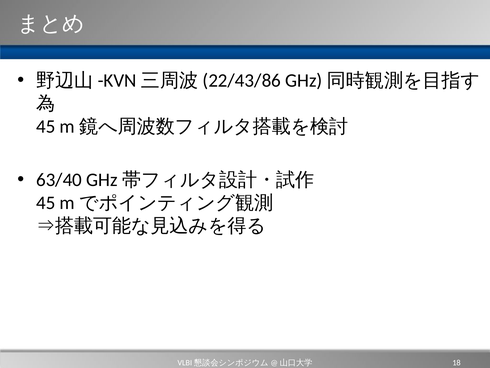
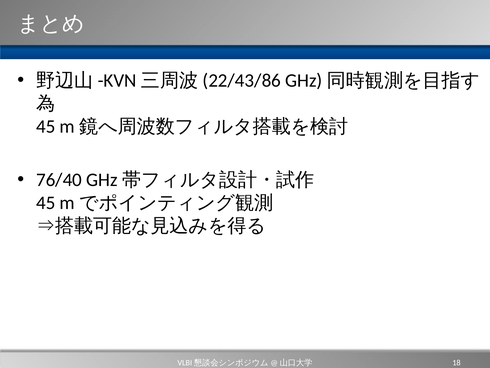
63/40: 63/40 -> 76/40 (59, 180)
